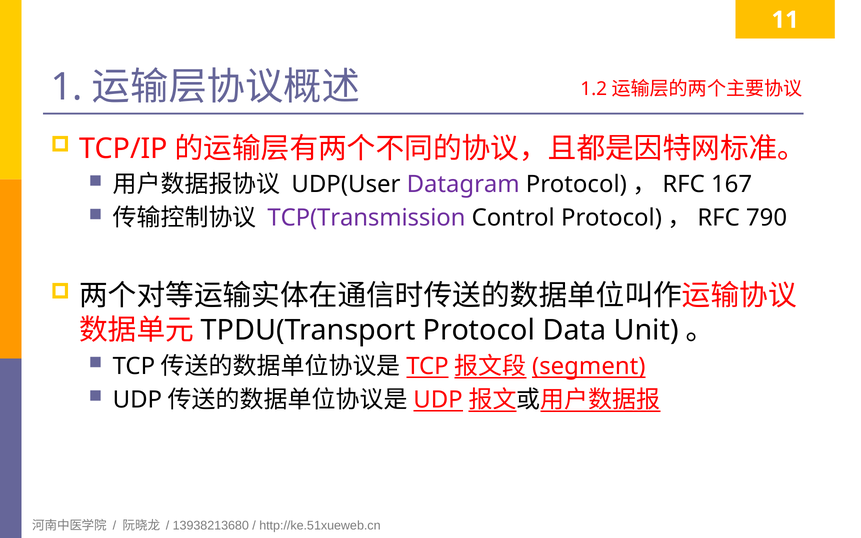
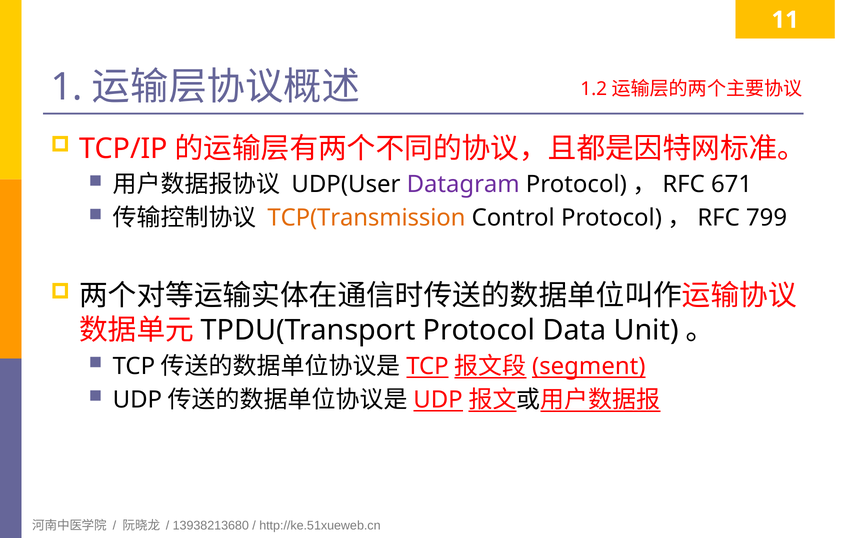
167: 167 -> 671 (732, 185)
TCP(Transmission colour: purple -> orange (366, 218)
790: 790 -> 799 (767, 218)
